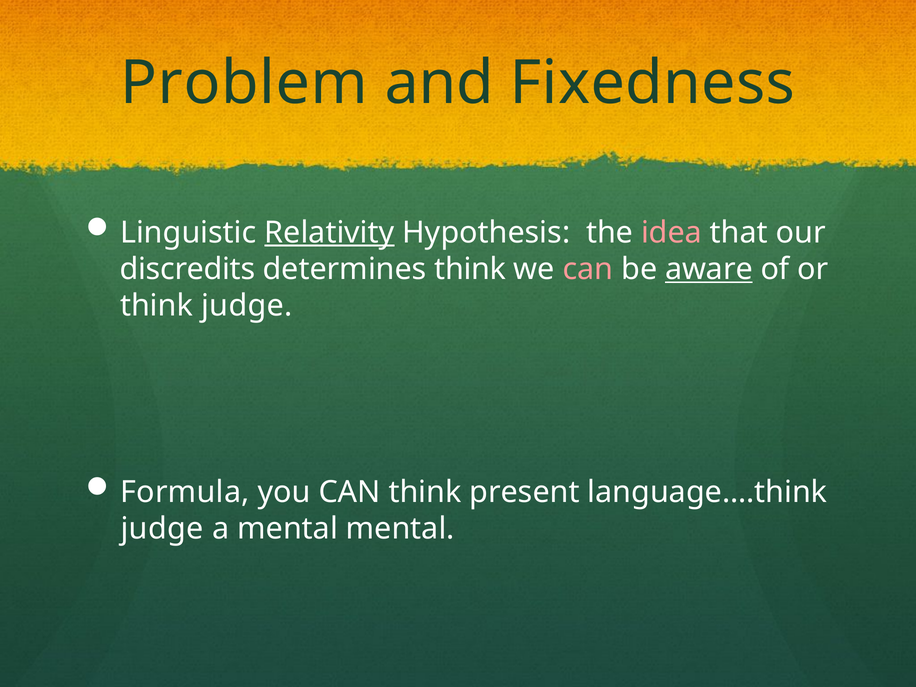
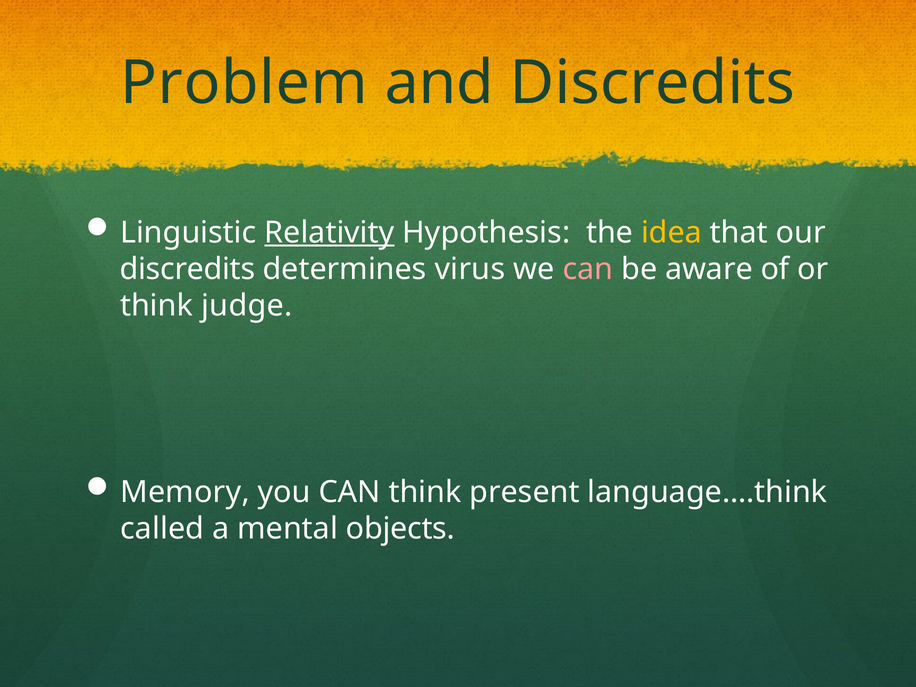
and Fixedness: Fixedness -> Discredits (652, 83)
idea colour: pink -> yellow (672, 232)
determines think: think -> virus (470, 269)
aware underline: present -> none (709, 269)
Formula: Formula -> Memory (185, 492)
judge: judge -> called (162, 529)
mental mental: mental -> objects (400, 529)
